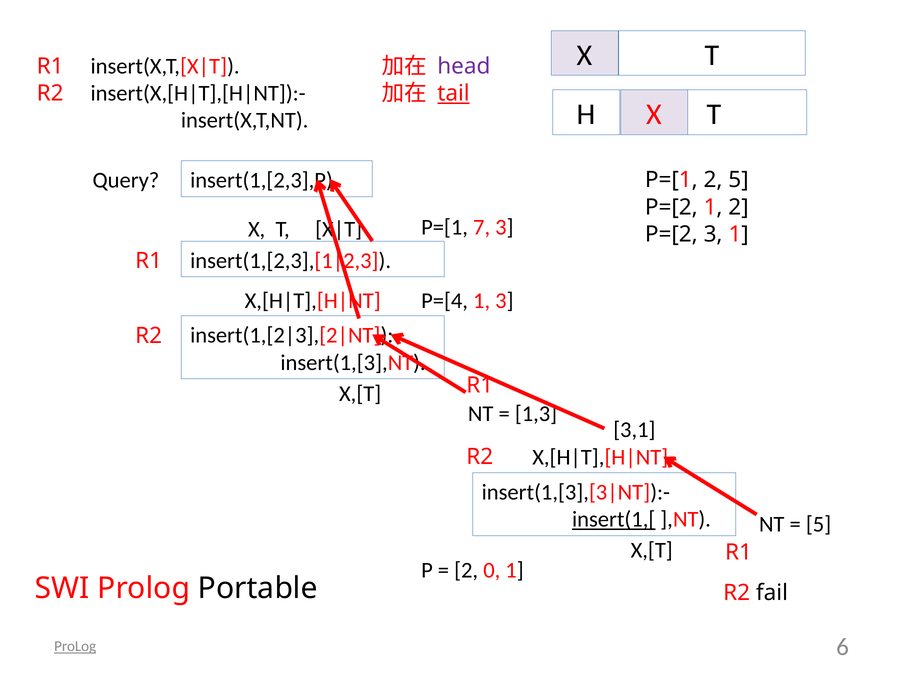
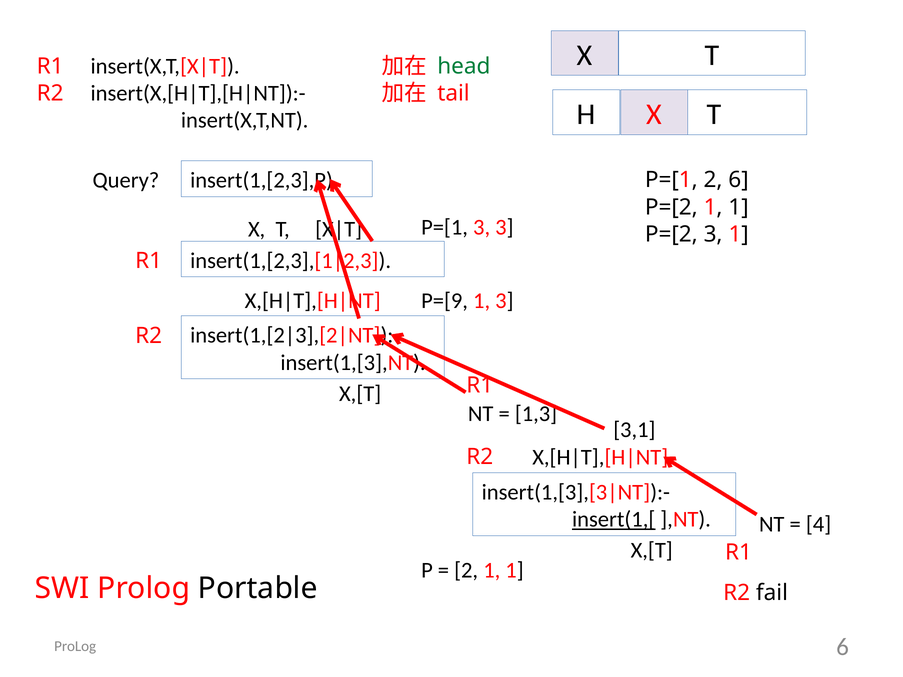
head colour: purple -> green (464, 66)
tail underline: present -> none (453, 93)
2 5: 5 -> 6 (739, 180)
P=[2 1 2: 2 -> 1 (739, 207)
P=[1 7: 7 -> 3 (482, 227)
P=[4: P=[4 -> P=[9 (445, 301)
5: 5 -> 4 (819, 524)
2 0: 0 -> 1 (492, 571)
ProLog underline: present -> none (75, 647)
